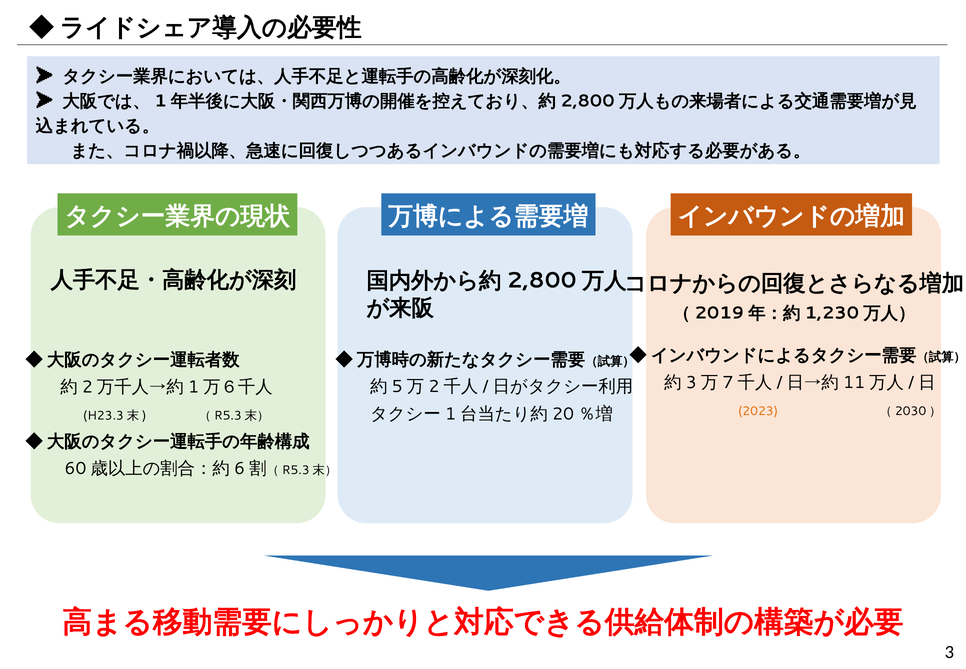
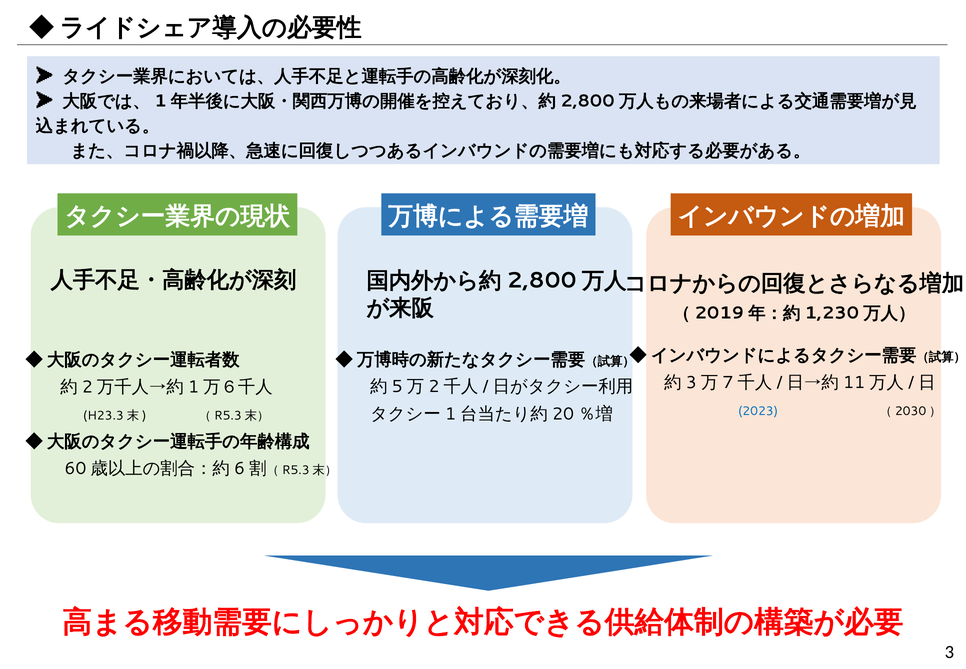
2023 colour: orange -> blue (758, 411)
